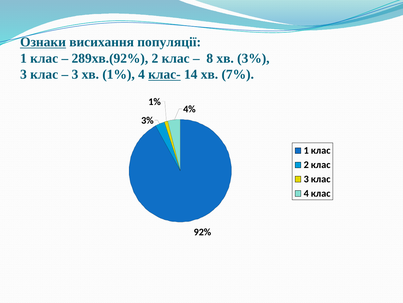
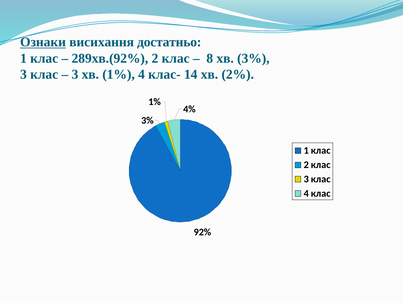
популяції: популяції -> достатньо (169, 42)
клас- underline: present -> none (164, 74)
7%: 7% -> 2% (238, 74)
